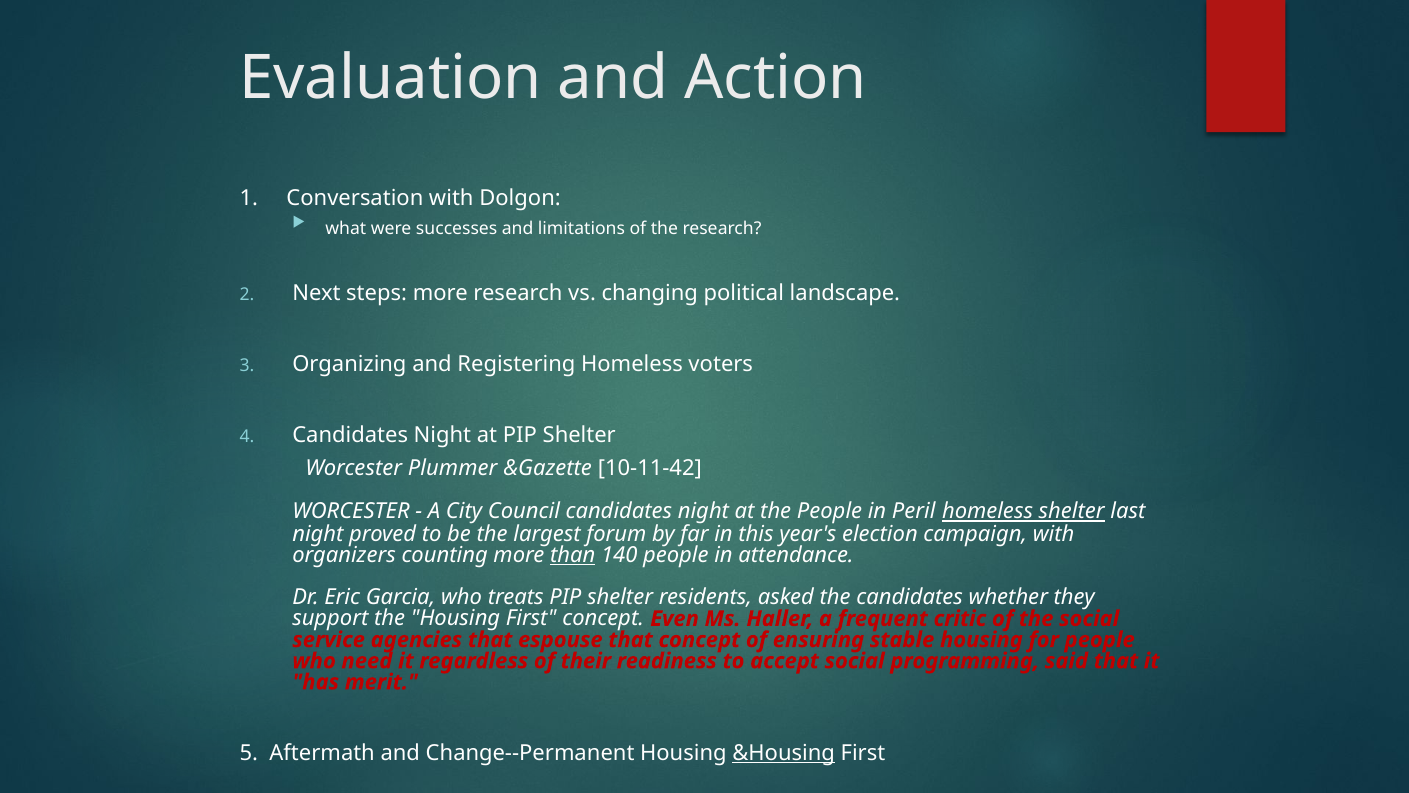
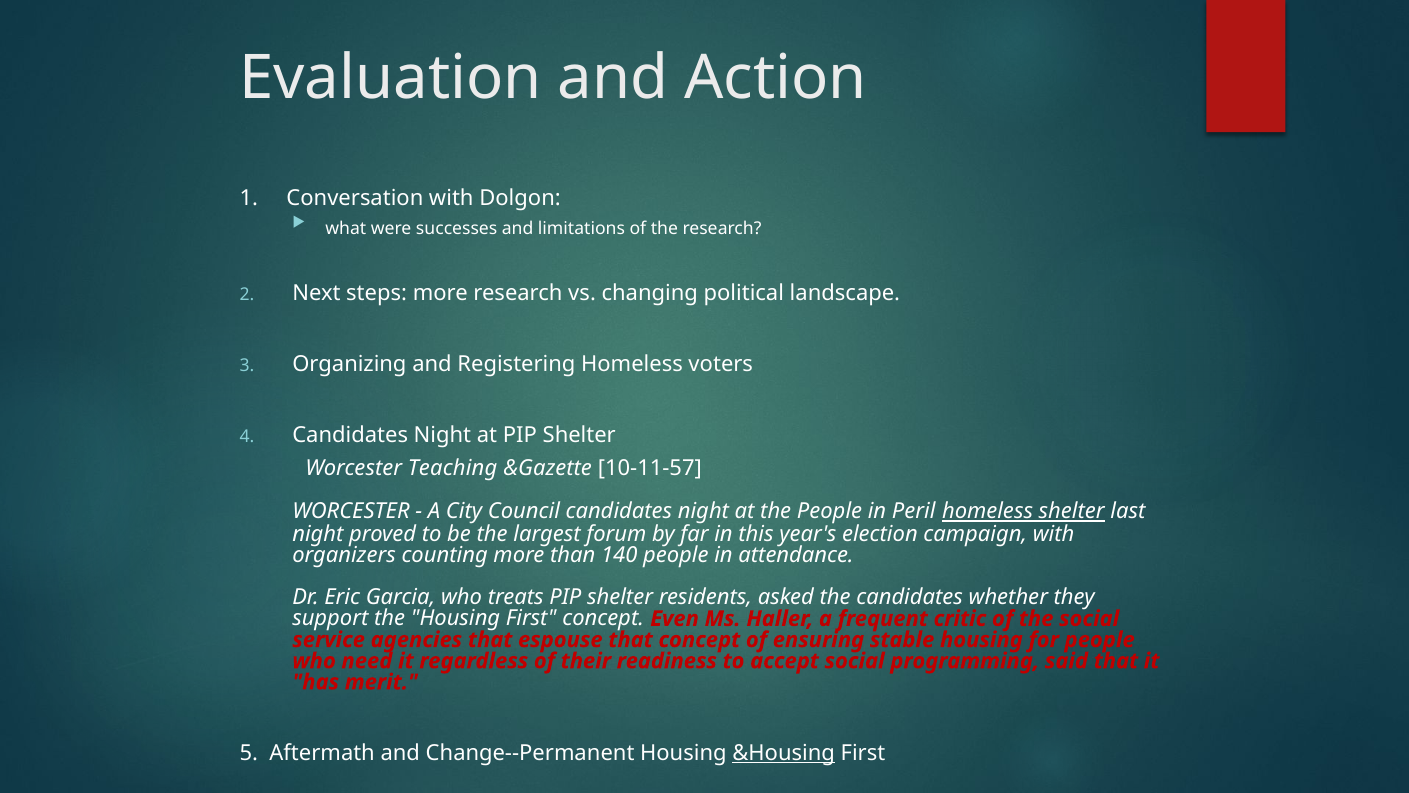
Plummer: Plummer -> Teaching (453, 467)
10-11-42: 10-11-42 -> 10-11-57 (650, 467)
than underline: present -> none (573, 555)
